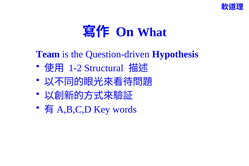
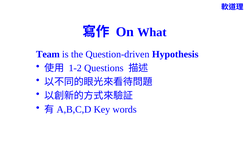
Structural: Structural -> Questions (104, 68)
